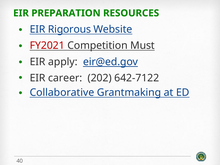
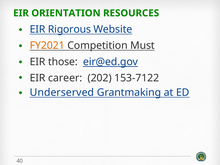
PREPARATION: PREPARATION -> ORIENTATION (66, 13)
FY2021 colour: red -> orange (47, 46)
apply: apply -> those (63, 62)
642-7122: 642-7122 -> 153-7122 (137, 78)
Collaborative: Collaborative -> Underserved (62, 93)
